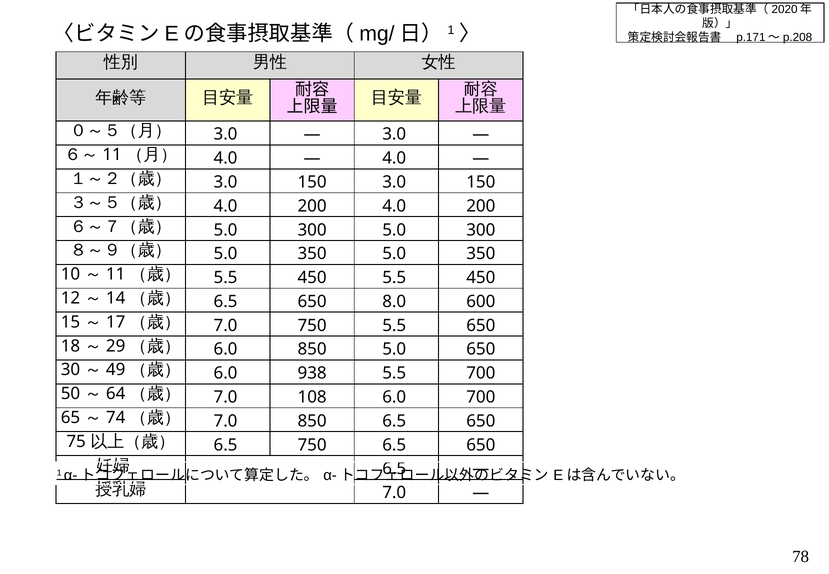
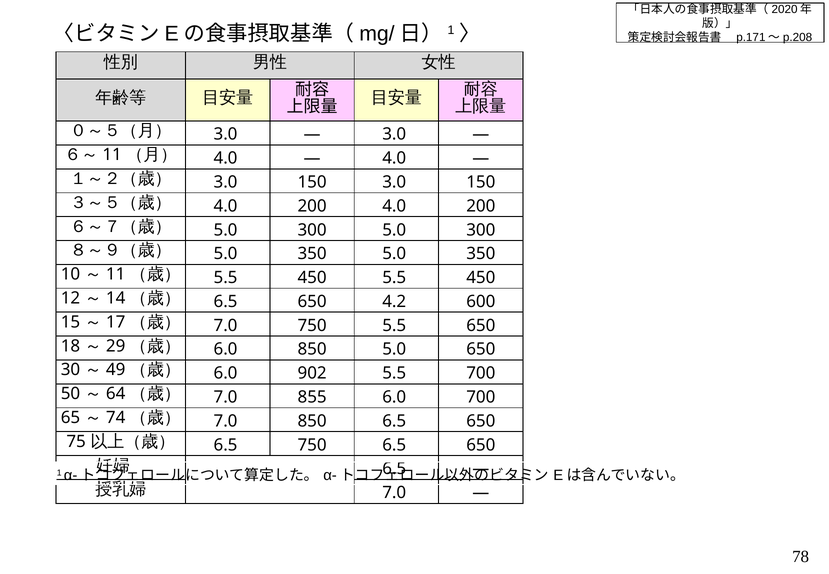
8.0: 8.0 -> 4.2 (394, 302)
938: 938 -> 902 (312, 373)
108: 108 -> 855 (312, 397)
